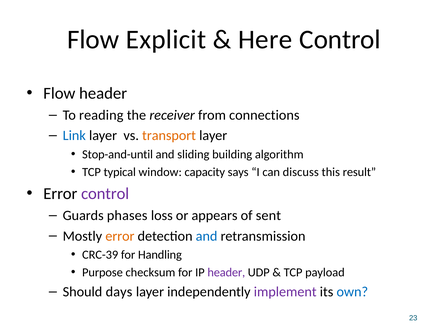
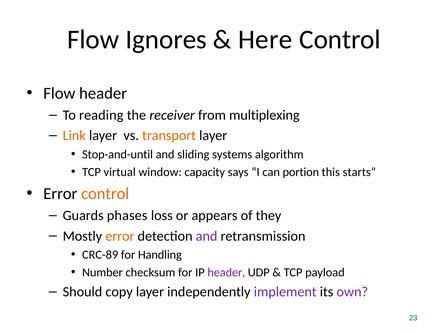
Explicit: Explicit -> Ignores (166, 39)
connections: connections -> multiplexing (264, 115)
Link colour: blue -> orange (74, 136)
building: building -> systems (232, 154)
typical: typical -> virtual (120, 172)
discuss: discuss -> portion (301, 172)
result: result -> starts (359, 172)
control colour: purple -> orange (105, 194)
sent: sent -> they (268, 216)
and colour: blue -> purple (207, 236)
CRC-39: CRC-39 -> CRC-89 (100, 255)
Purpose: Purpose -> Number (102, 272)
days: days -> copy (119, 292)
own colour: blue -> purple (352, 292)
